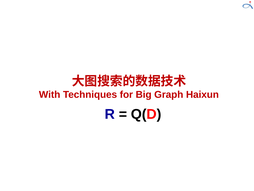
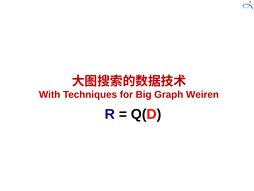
Haixun: Haixun -> Weiren (202, 94)
